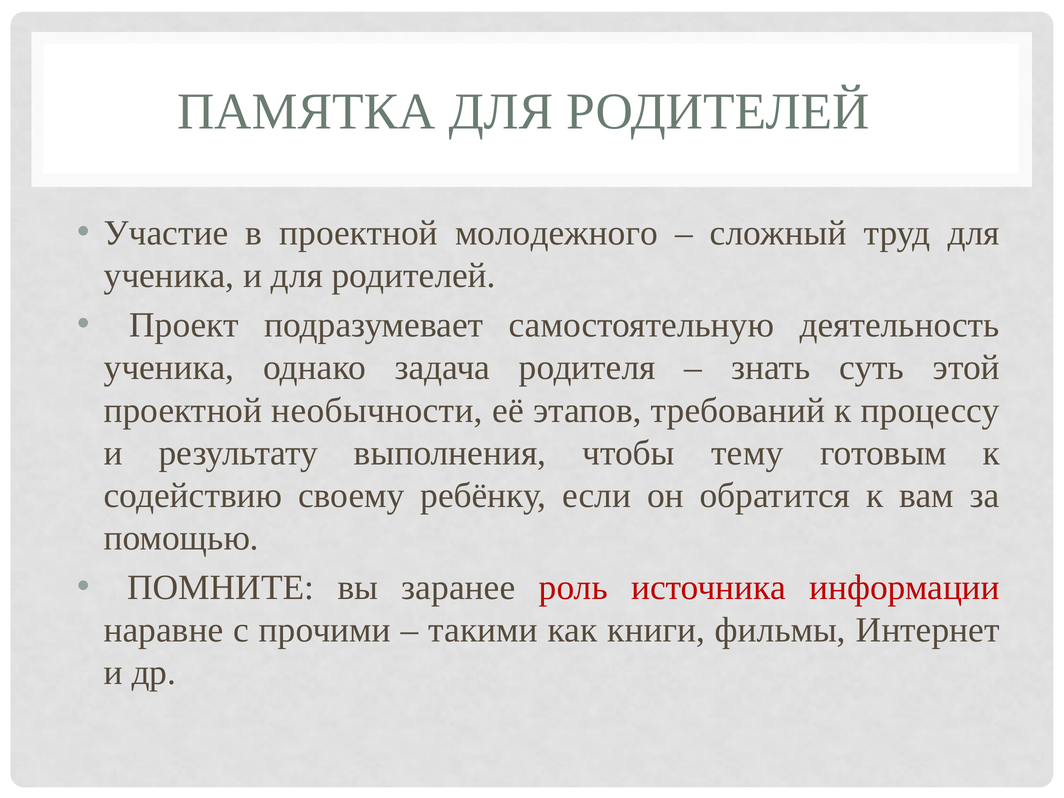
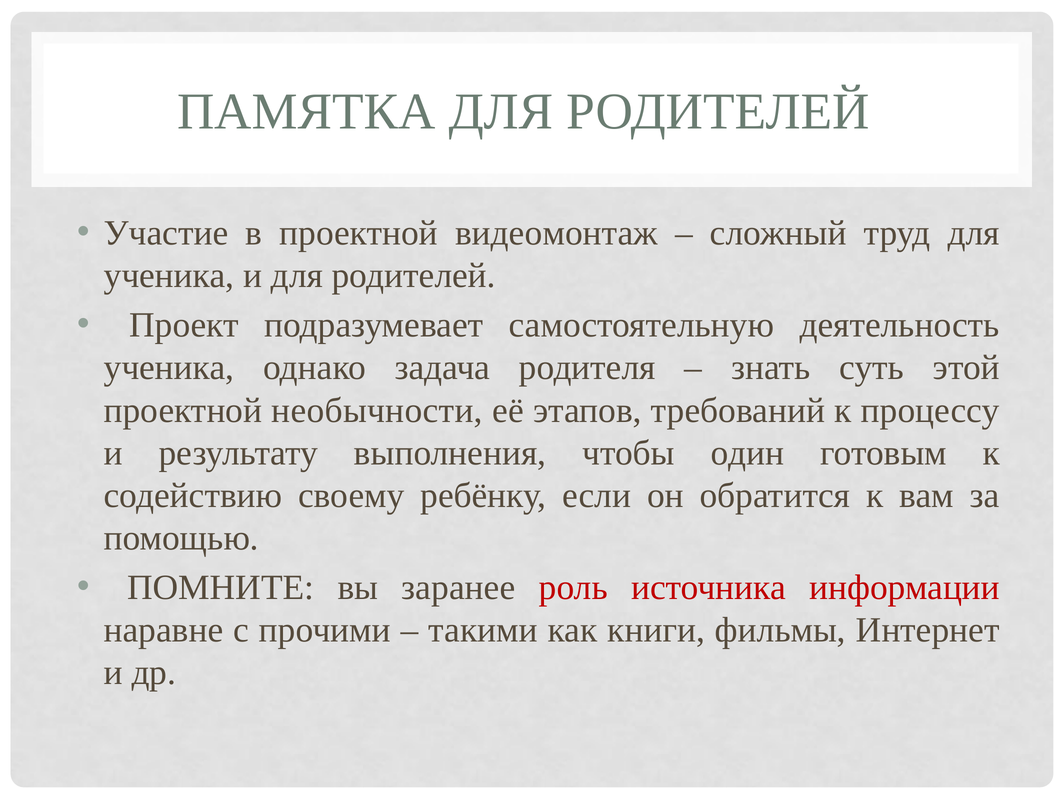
молодежного: молодежного -> видеомонтаж (556, 233)
тему: тему -> один (748, 453)
